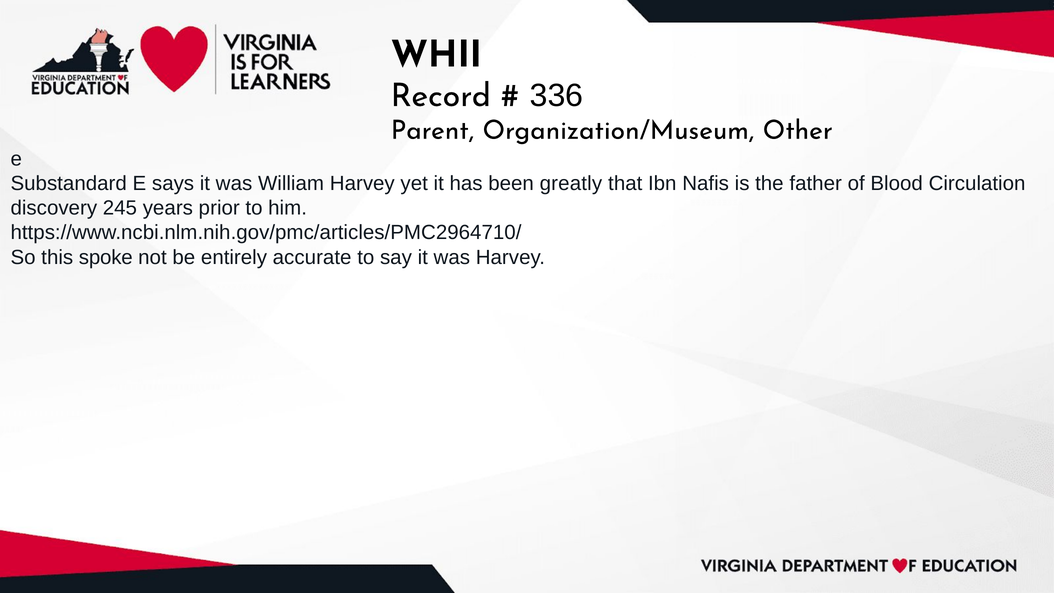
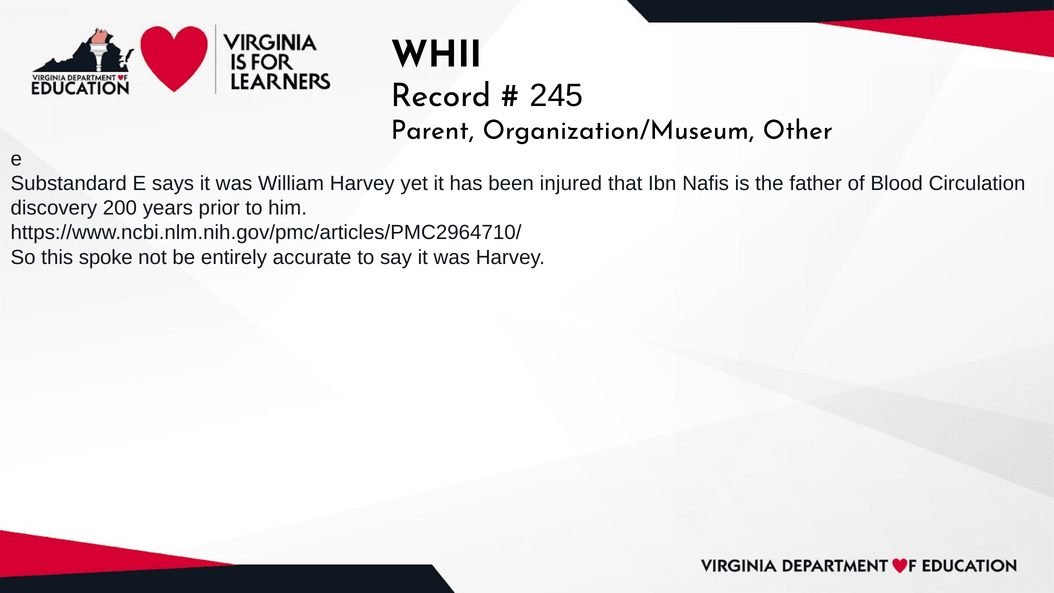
336: 336 -> 245 (557, 95)
greatly: greatly -> injured (571, 183)
245: 245 -> 200 (120, 208)
